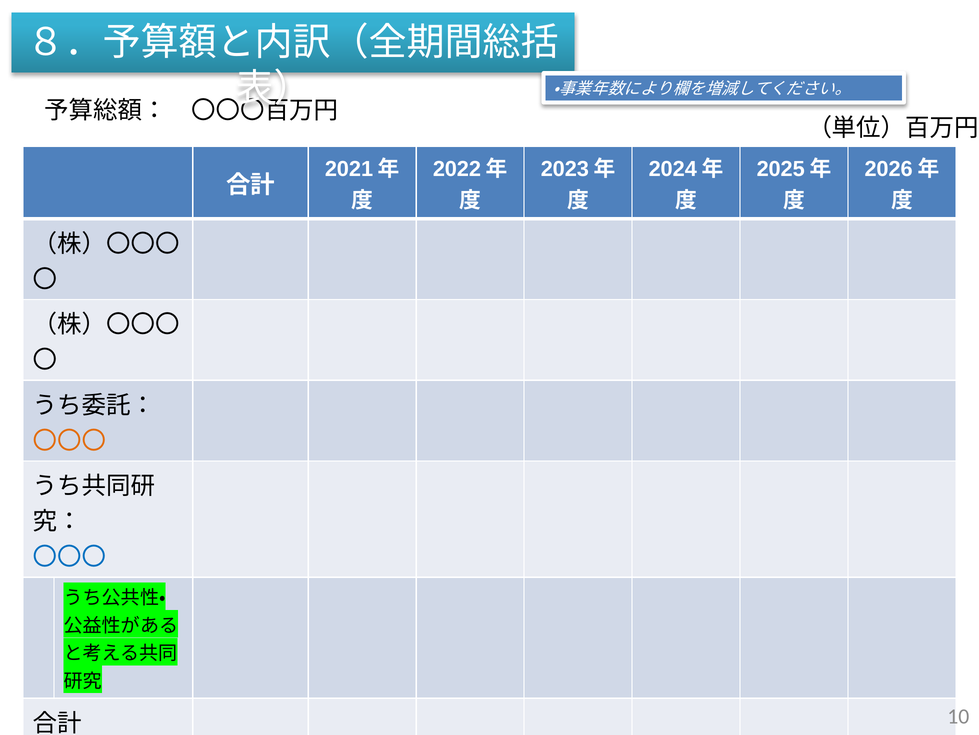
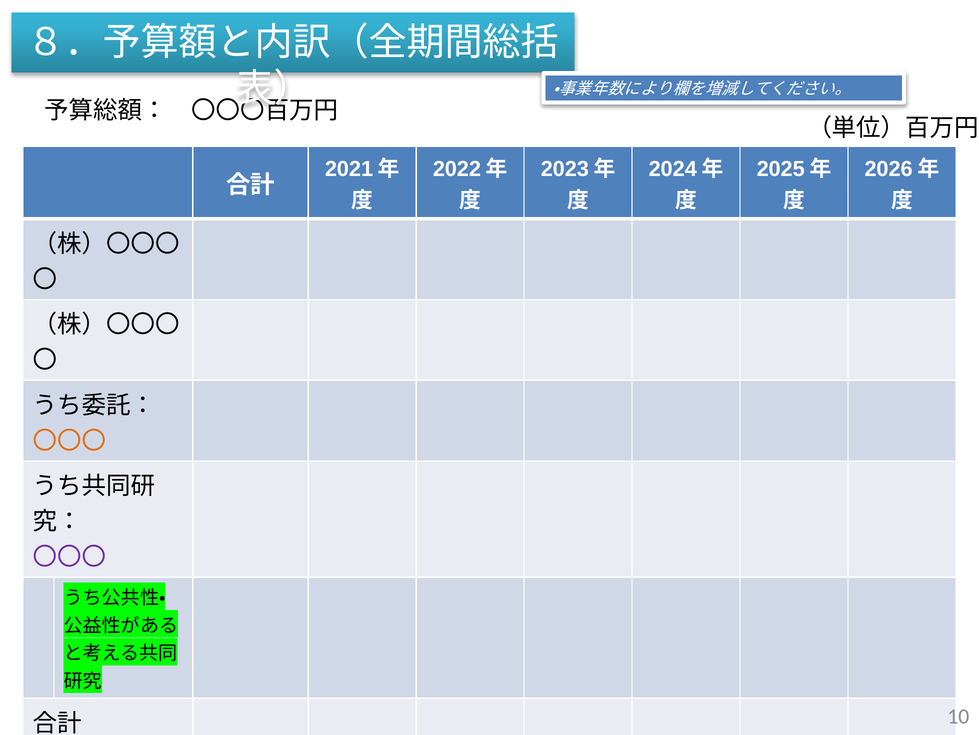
〇〇〇 colour: blue -> purple (70, 557)
